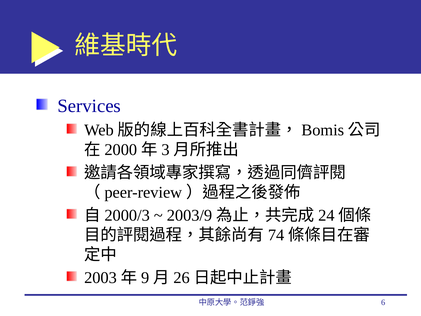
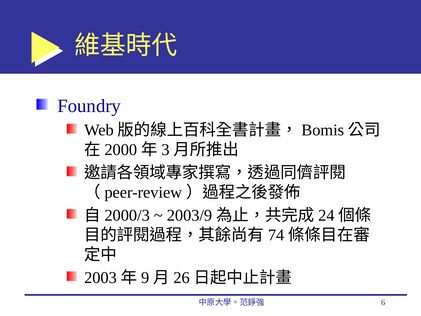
Services: Services -> Foundry (89, 106)
